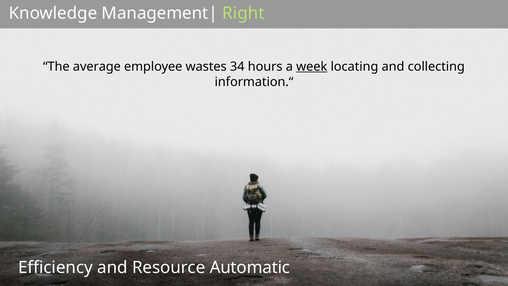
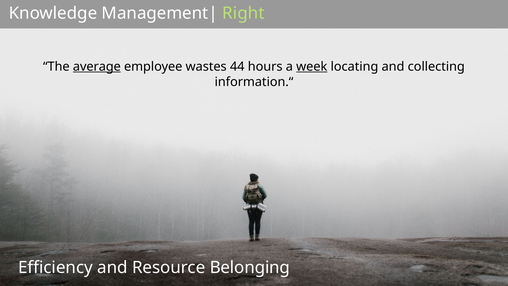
average underline: none -> present (97, 67)
34: 34 -> 44 (237, 67)
Automatic: Automatic -> Belonging (250, 267)
